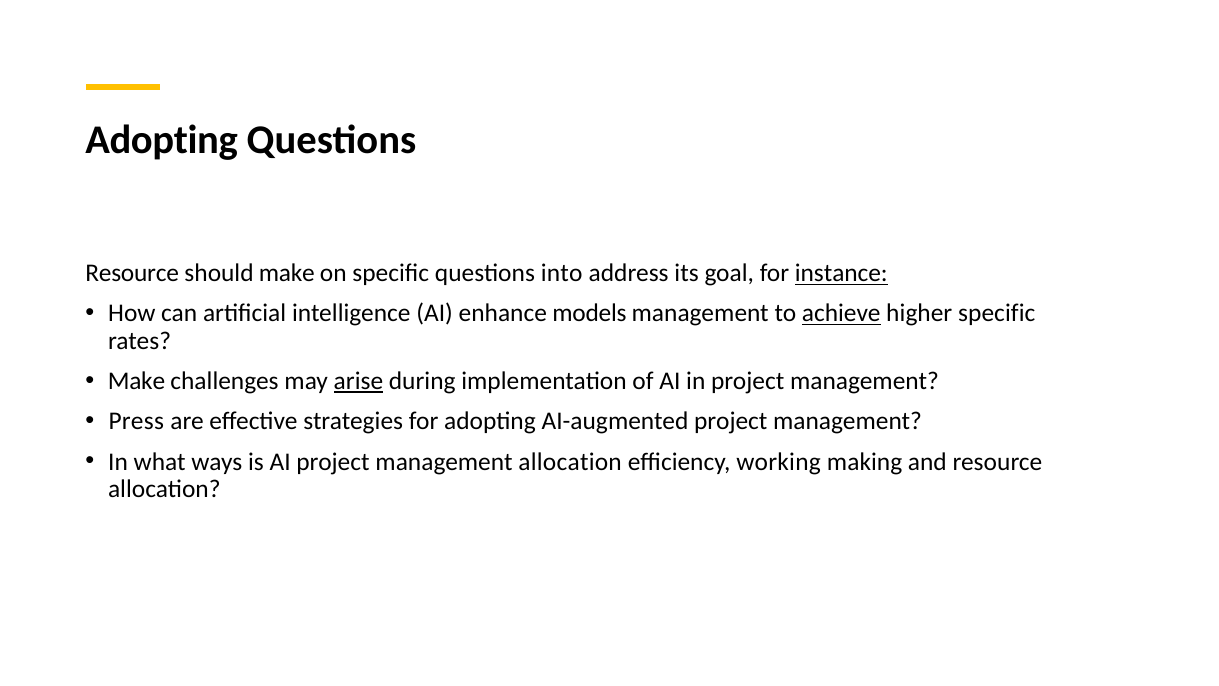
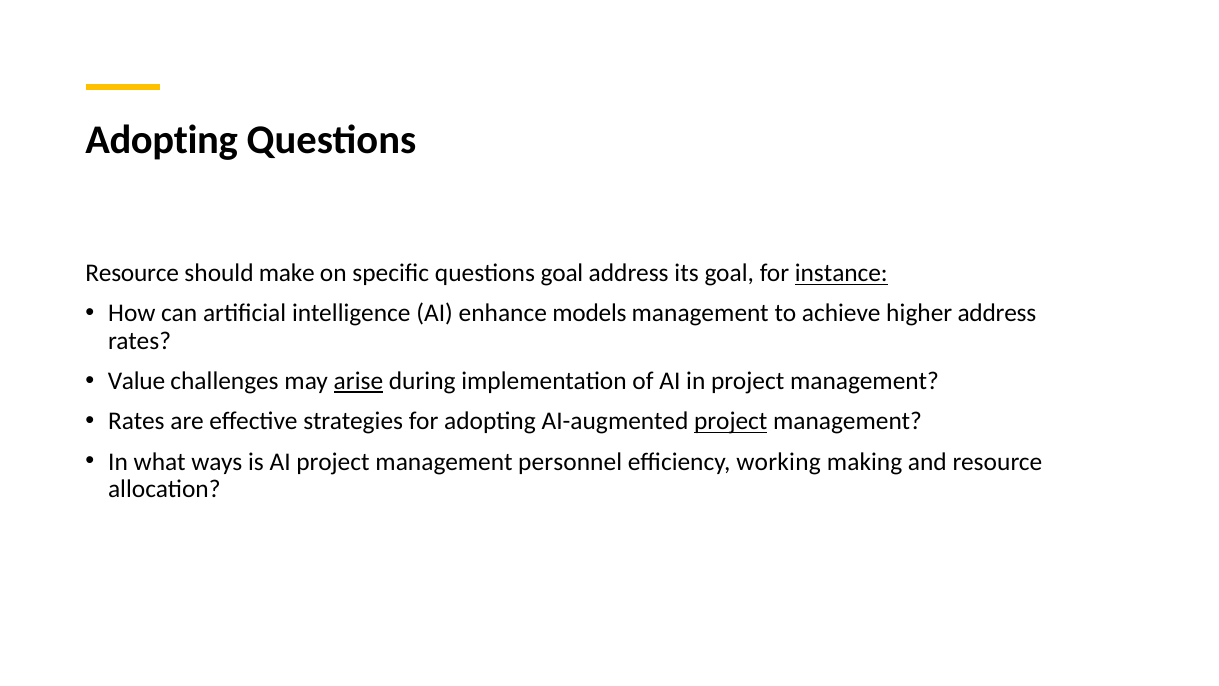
questions into: into -> goal (562, 273)
achieve underline: present -> none (841, 313)
higher specific: specific -> address (997, 313)
Make: Make -> Value (136, 381)
Press: Press -> Rates (136, 421)
project underline: none -> present (731, 421)
management allocation: allocation -> personnel (570, 461)
